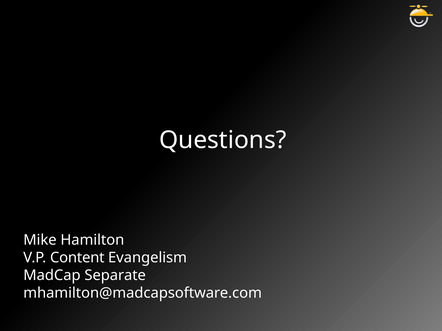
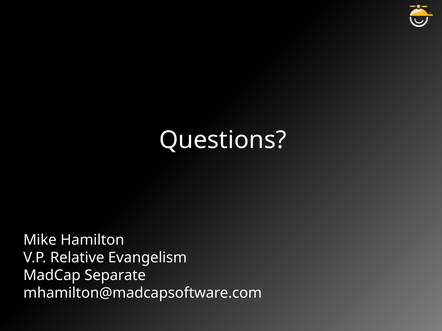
Content: Content -> Relative (77, 258)
